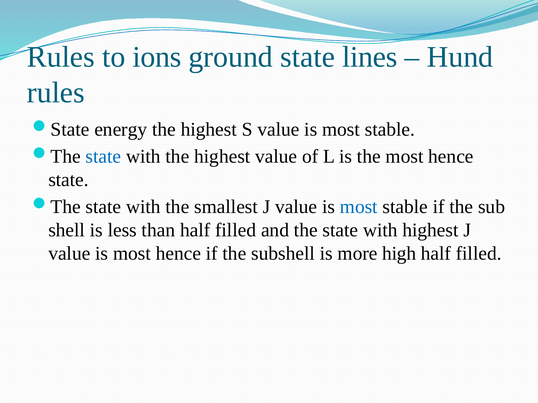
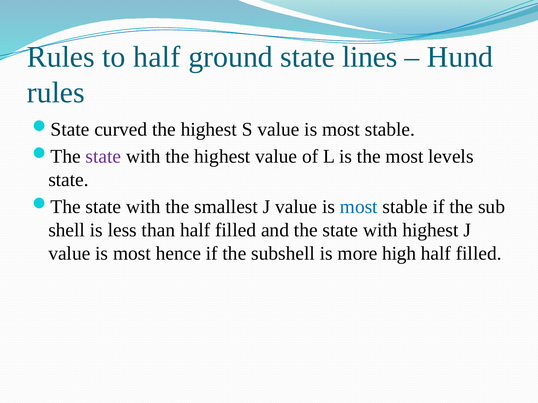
to ions: ions -> half (157, 57)
energy: energy -> curved (121, 130)
state colour: blue -> purple (103, 157)
the most hence: hence -> levels (451, 157)
